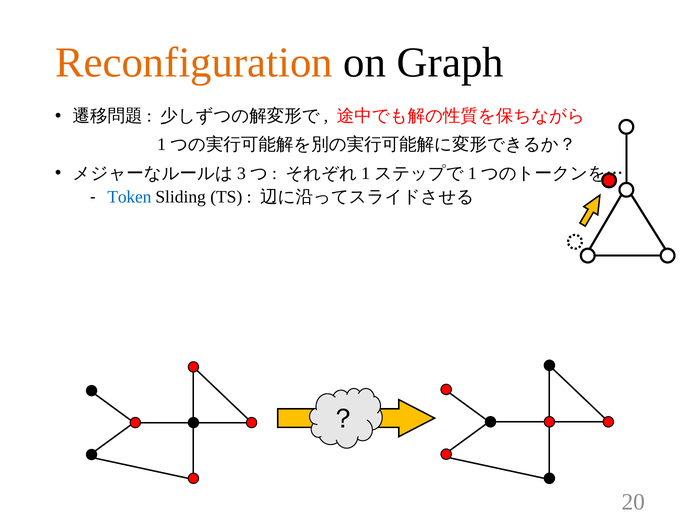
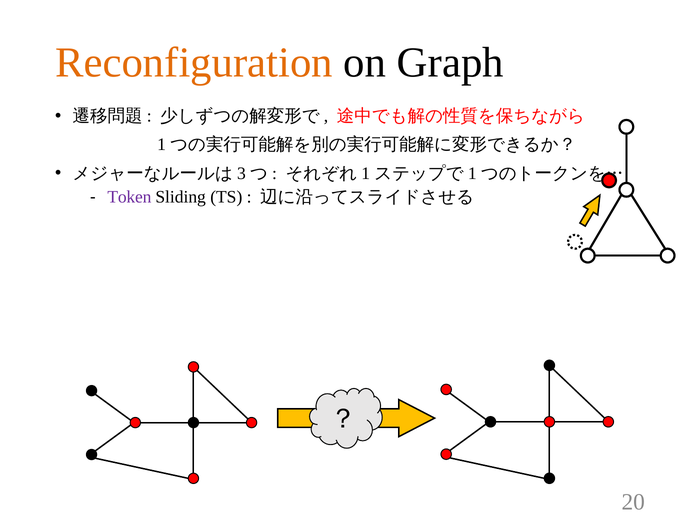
Token colour: blue -> purple (129, 197)
